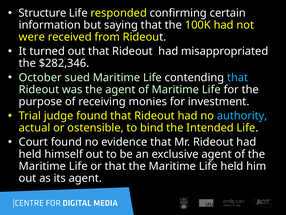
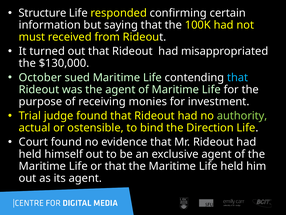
were: were -> must (32, 37)
$282,346: $282,346 -> $130,000 (64, 63)
authority colour: light blue -> light green (242, 116)
Intended: Intended -> Direction (210, 128)
